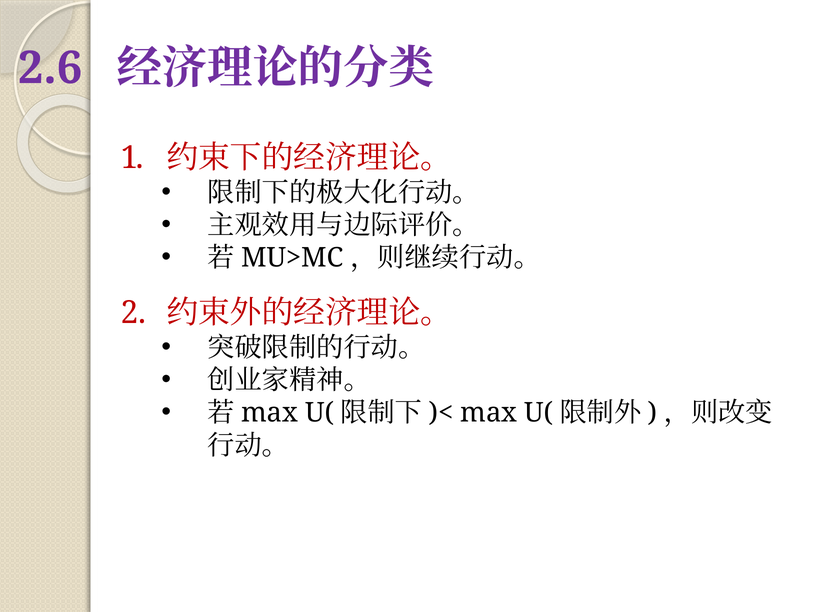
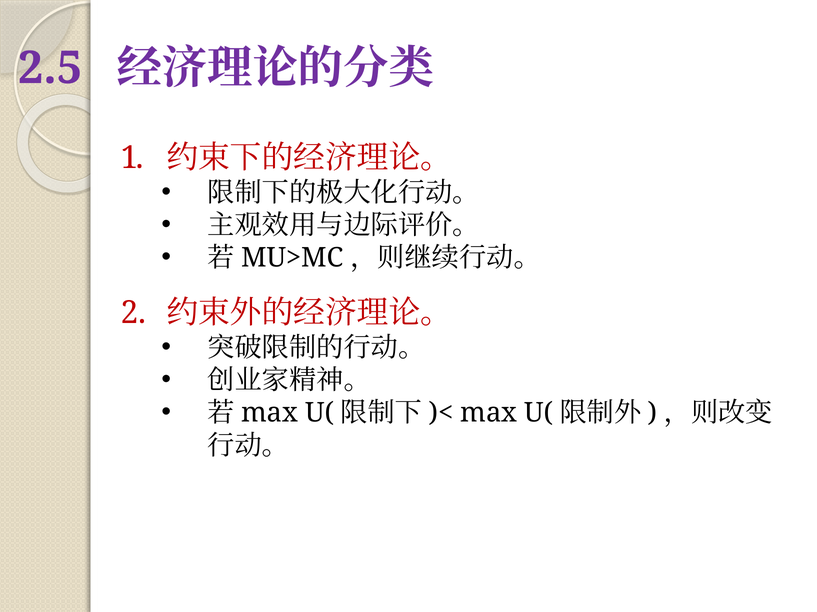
2.6: 2.6 -> 2.5 (50, 68)
